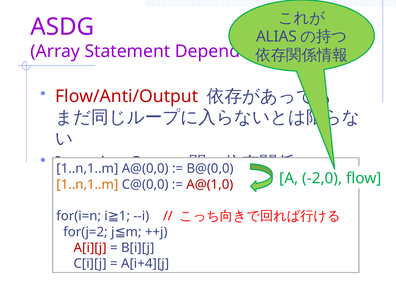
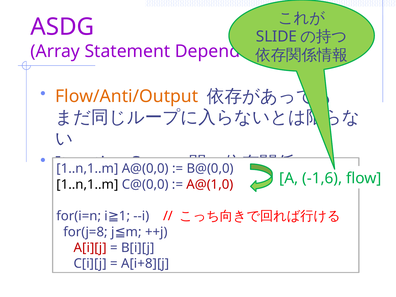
ALIAS: ALIAS -> SLIDE (276, 37)
Flow/Anti/Output colour: red -> orange (127, 96)
-2,0: -2,0 -> -1,6 (322, 178)
1..n,1..m colour: orange -> black (87, 184)
for(j=2: for(j=2 -> for(j=8 (86, 232)
A[i+4][j: A[i+4][j -> A[i+8][j (145, 264)
